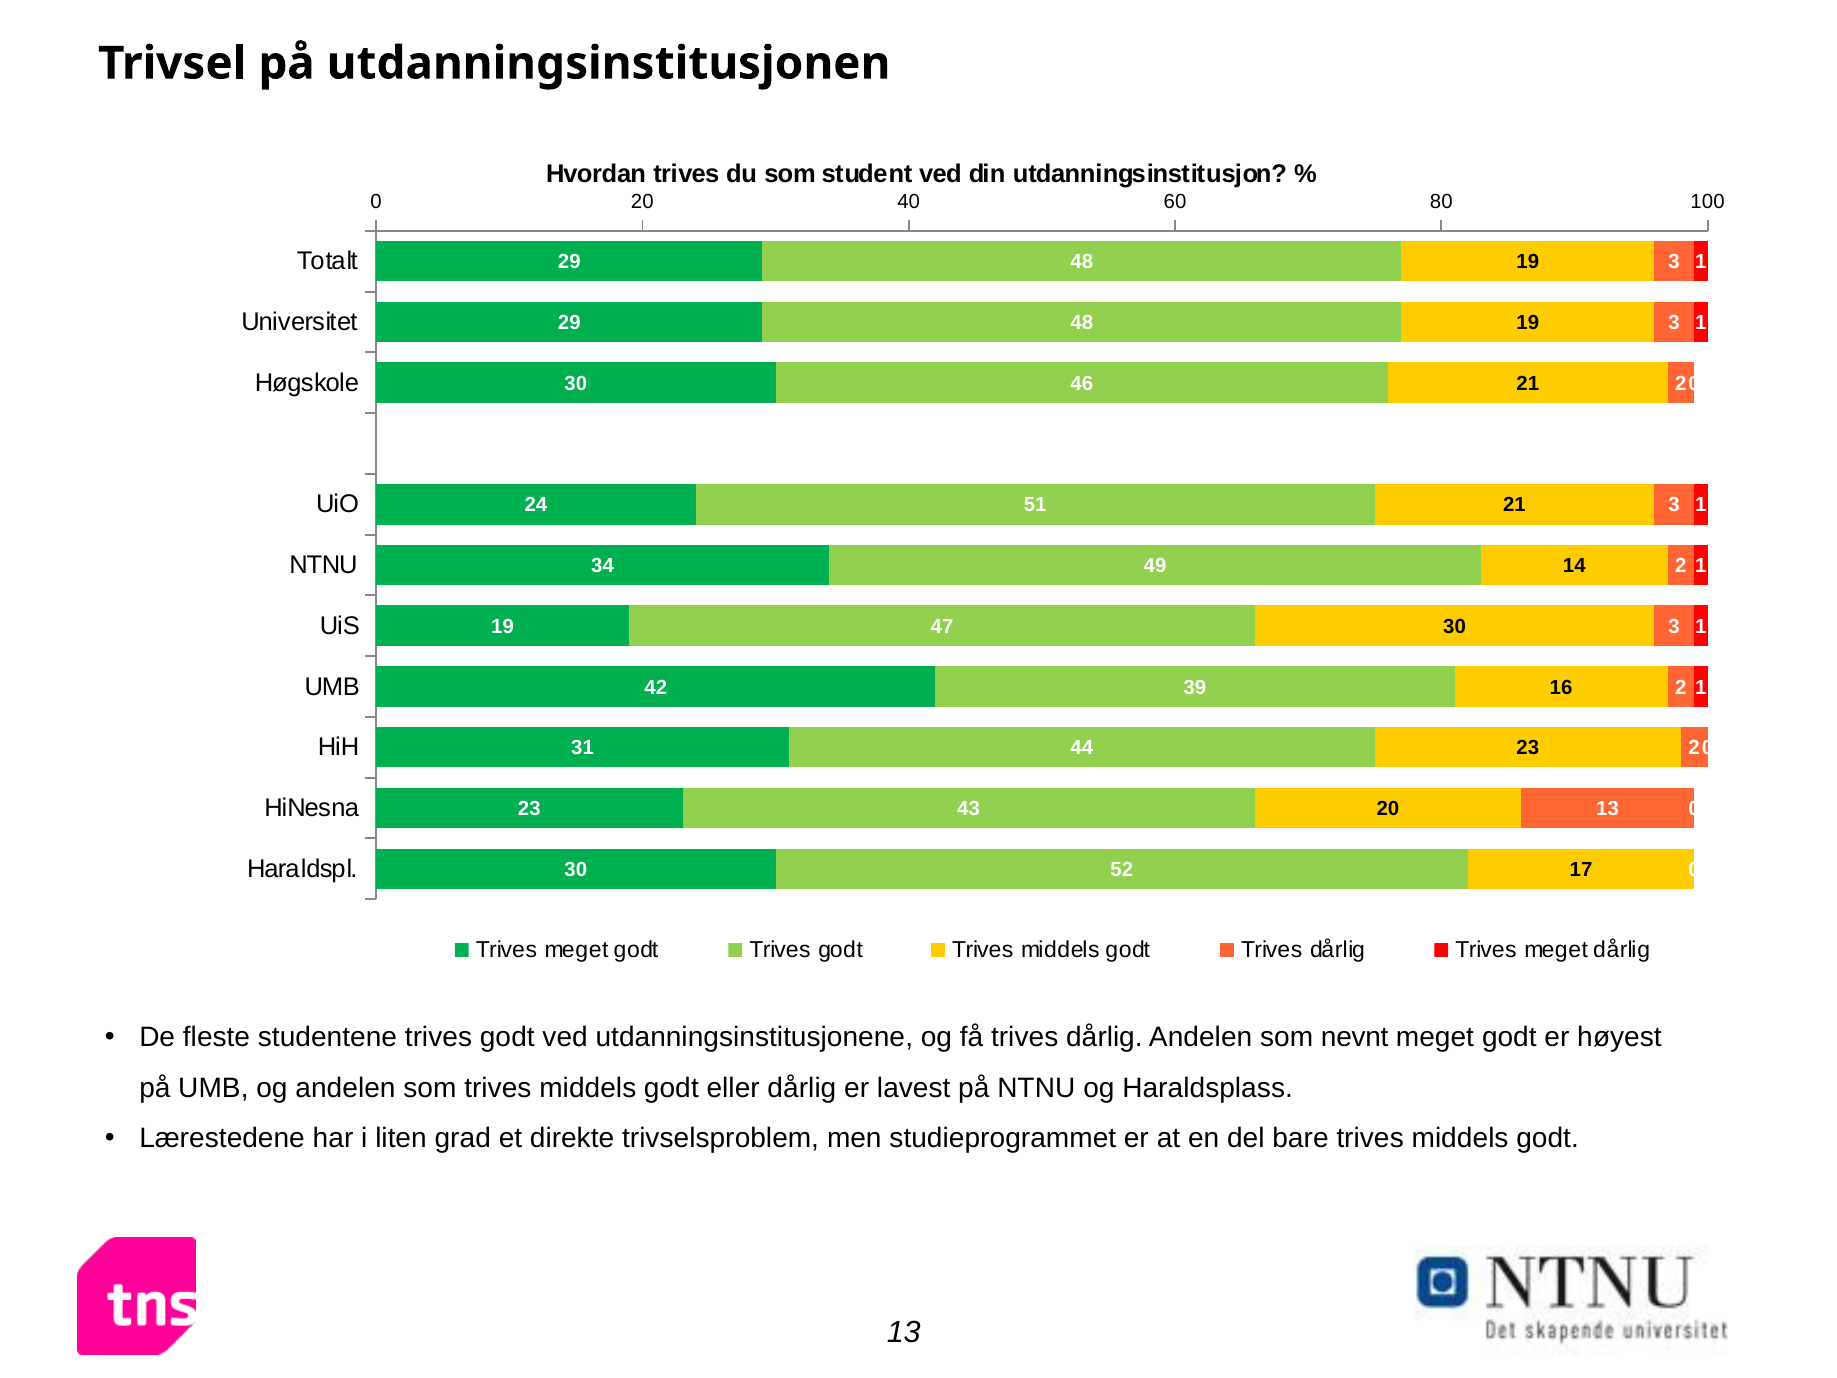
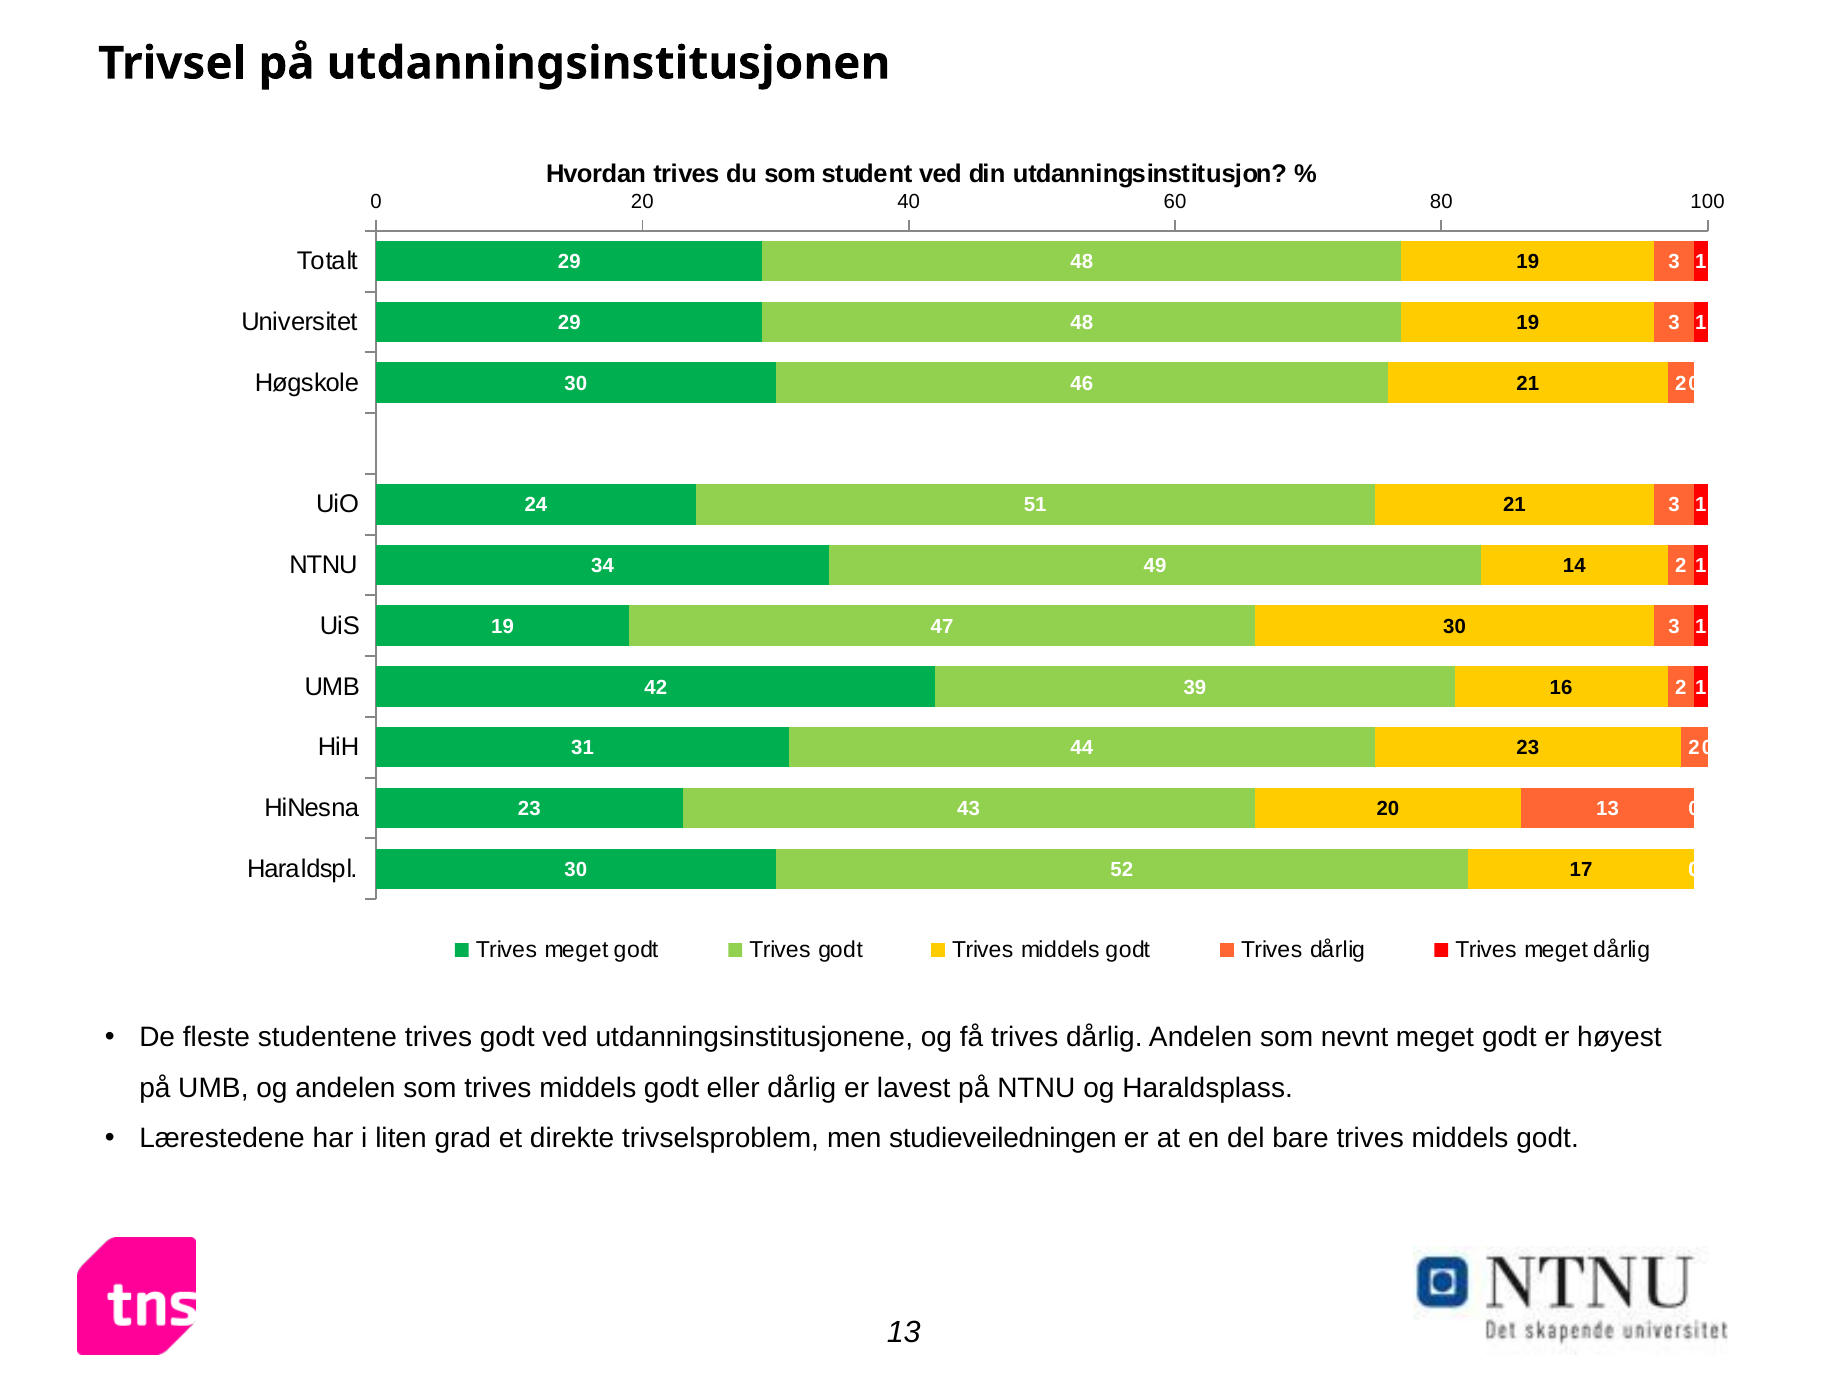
studieprogrammet: studieprogrammet -> studieveiledningen (1003, 1138)
